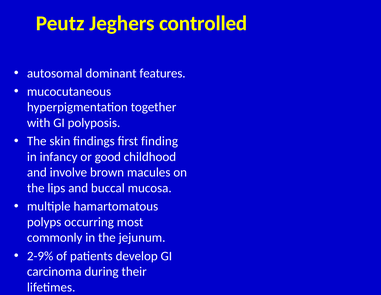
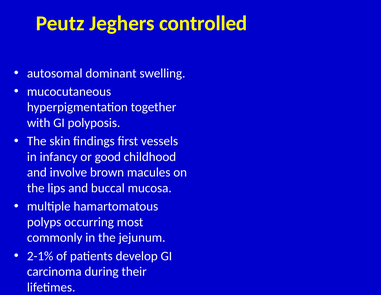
features: features -> swelling (162, 73)
finding: finding -> vessels (160, 141)
2-9%: 2-9% -> 2-1% (40, 255)
